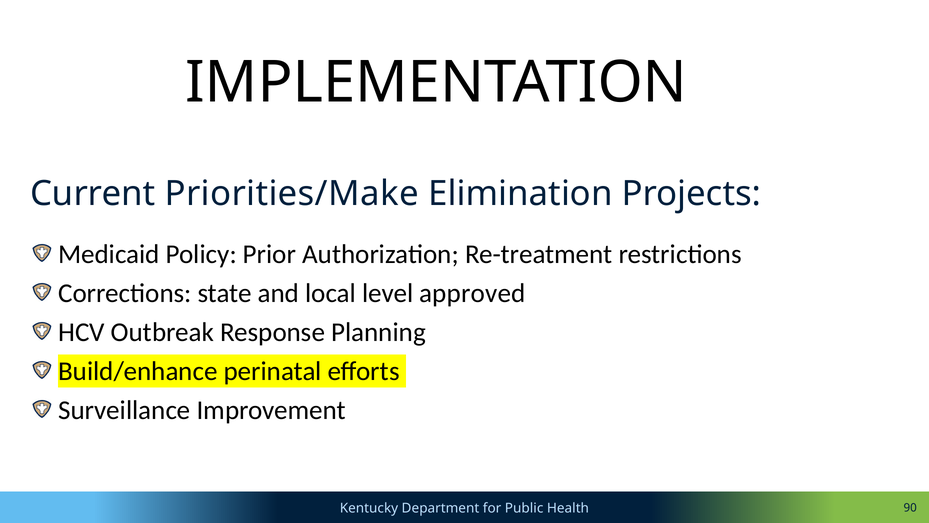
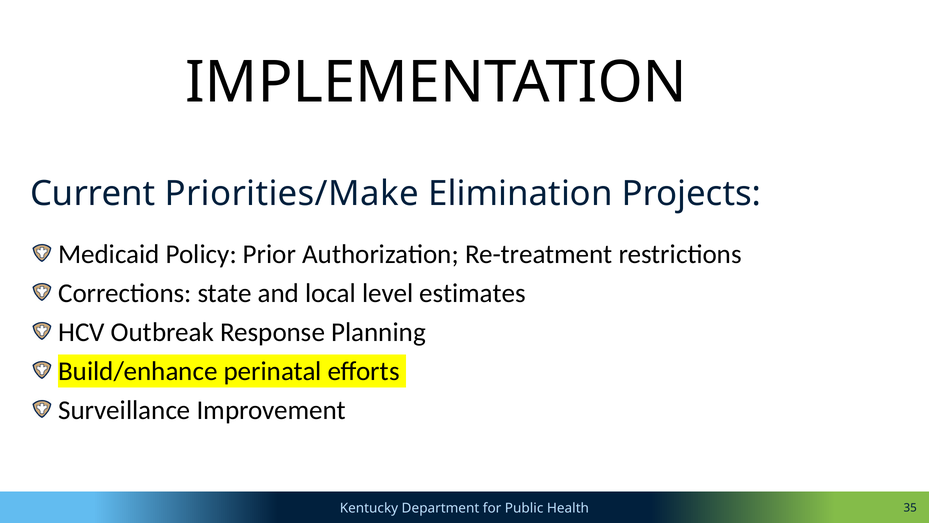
approved: approved -> estimates (472, 293)
90: 90 -> 35 (910, 508)
